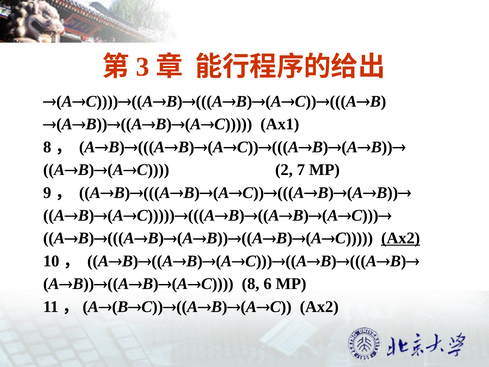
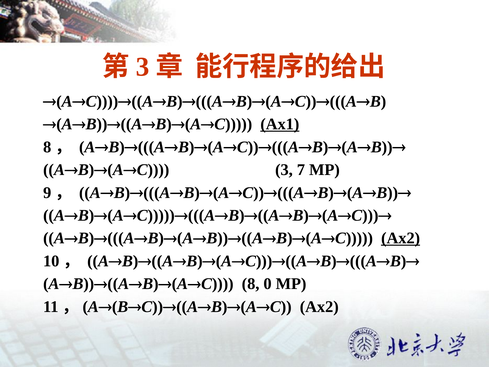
Ax1 underline: none -> present (280, 124)
2: 2 -> 3 (284, 170)
6: 6 -> 0 (268, 284)
